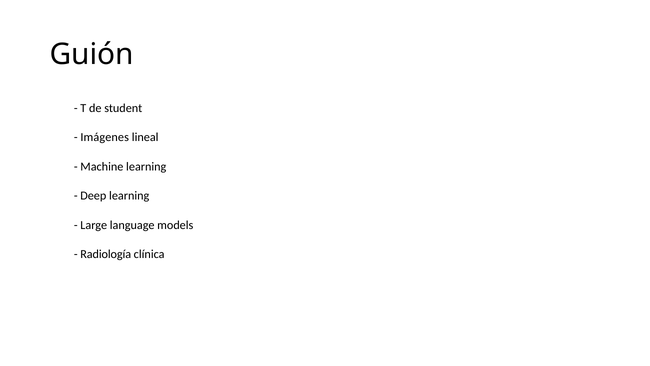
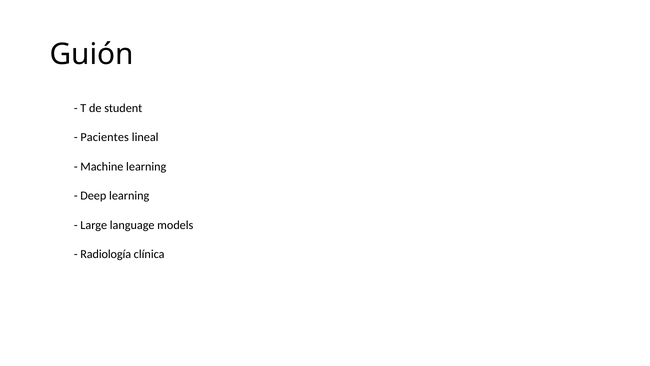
Imágenes: Imágenes -> Pacientes (105, 137)
